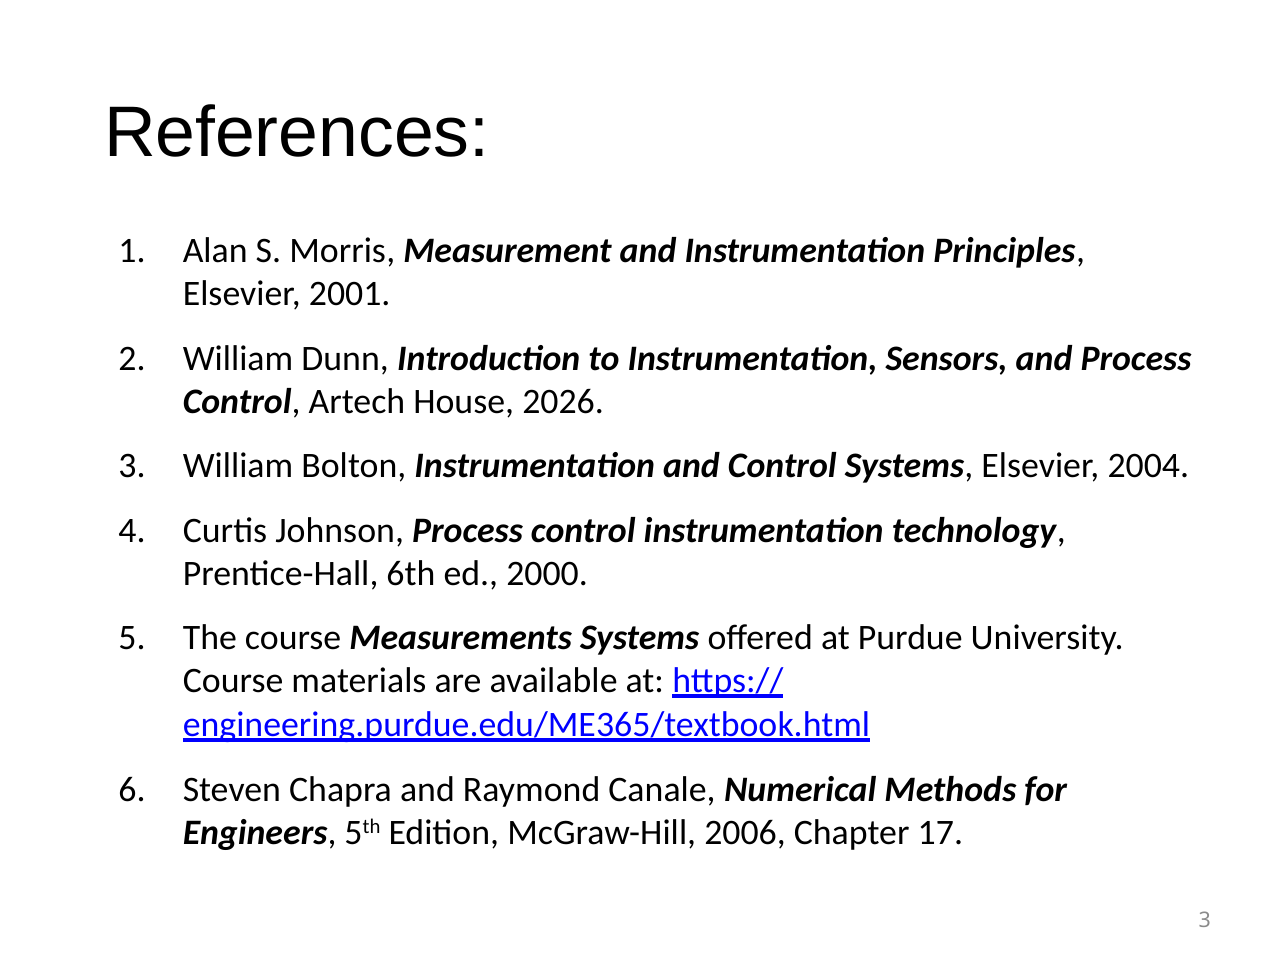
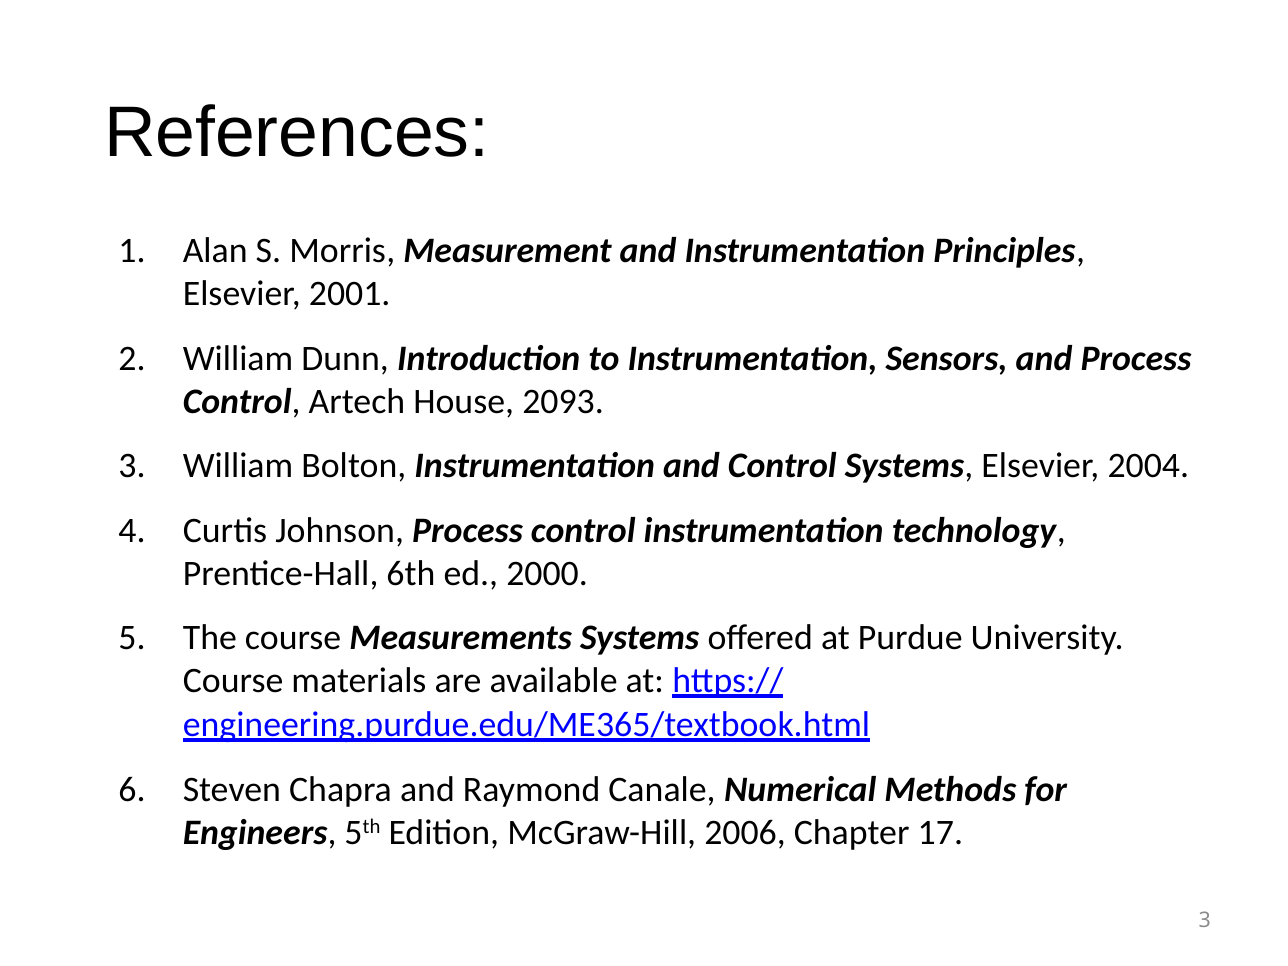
2026: 2026 -> 2093 (563, 401)
